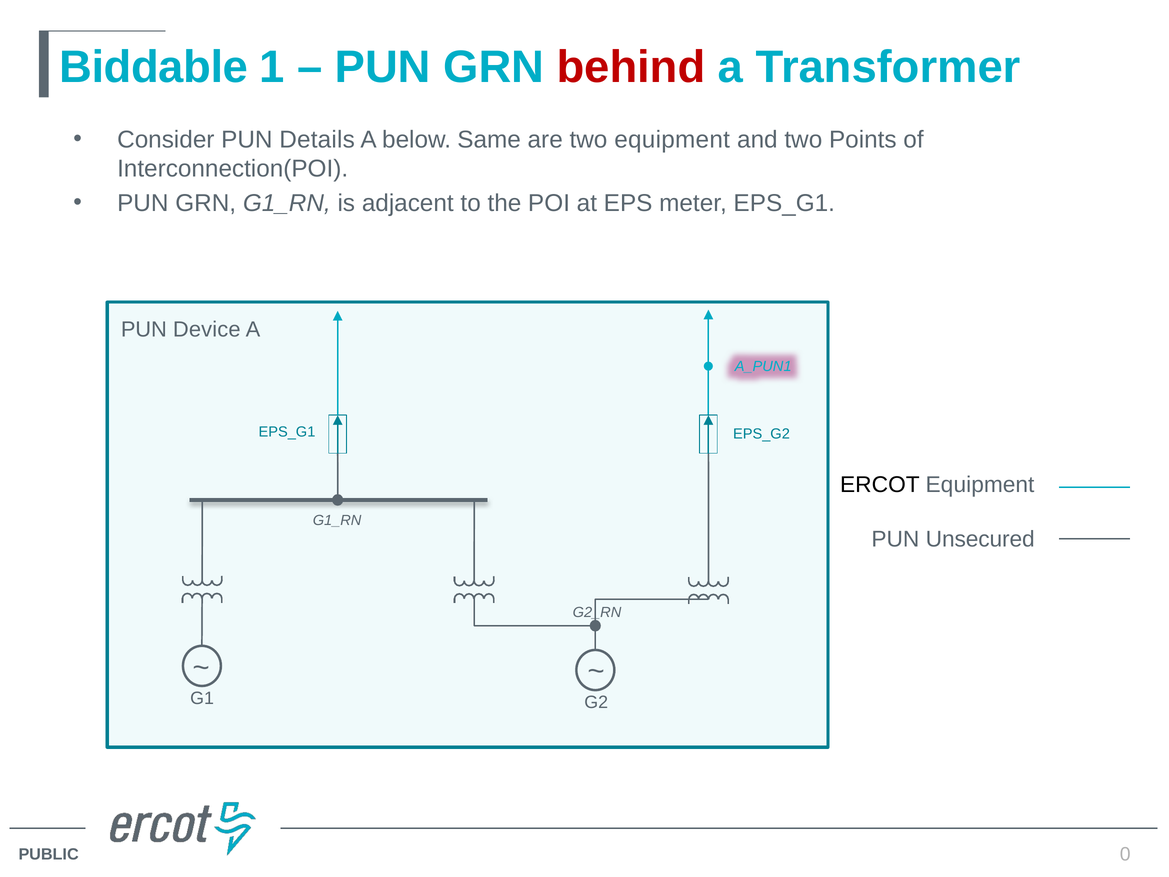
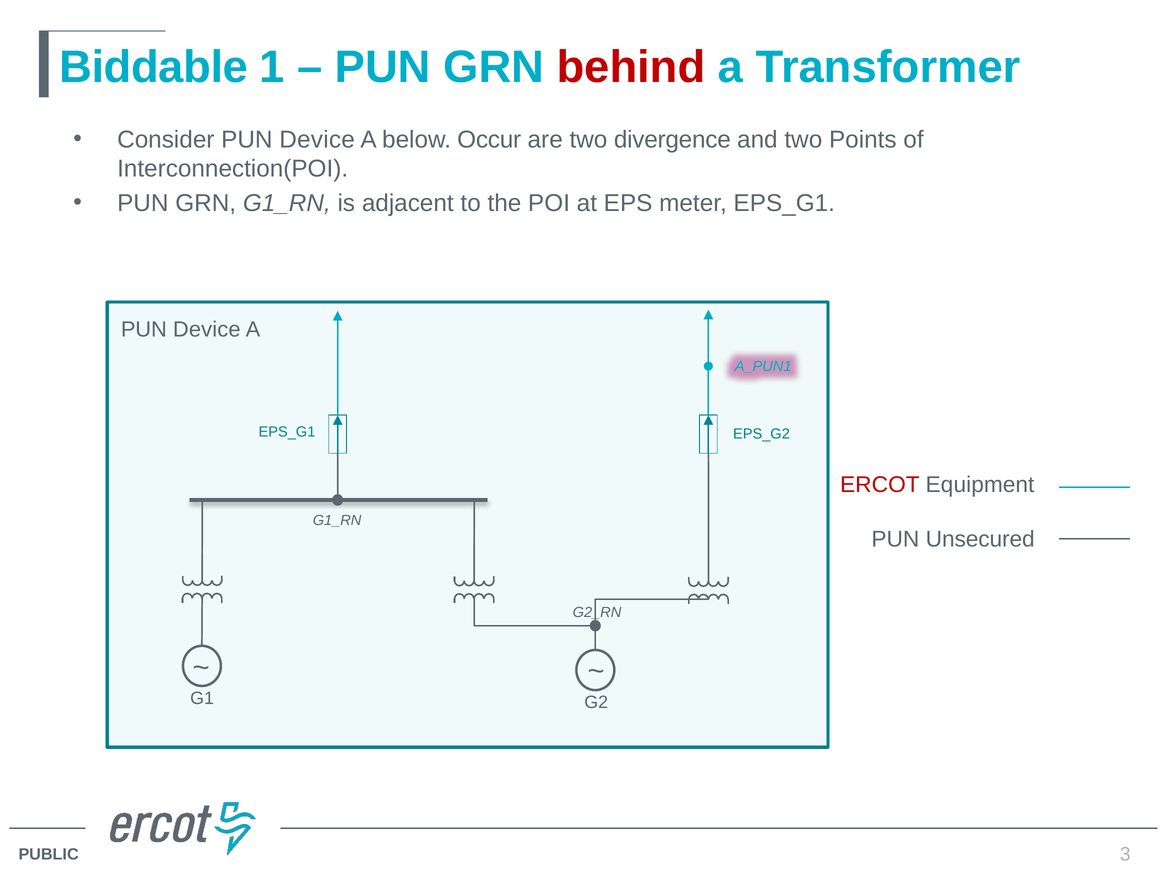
Consider PUN Details: Details -> Device (317, 140)
Same: Same -> Occur (489, 140)
two equipment: equipment -> divergence (672, 140)
ERCOT colour: black -> red (880, 485)
0: 0 -> 3 (1125, 854)
